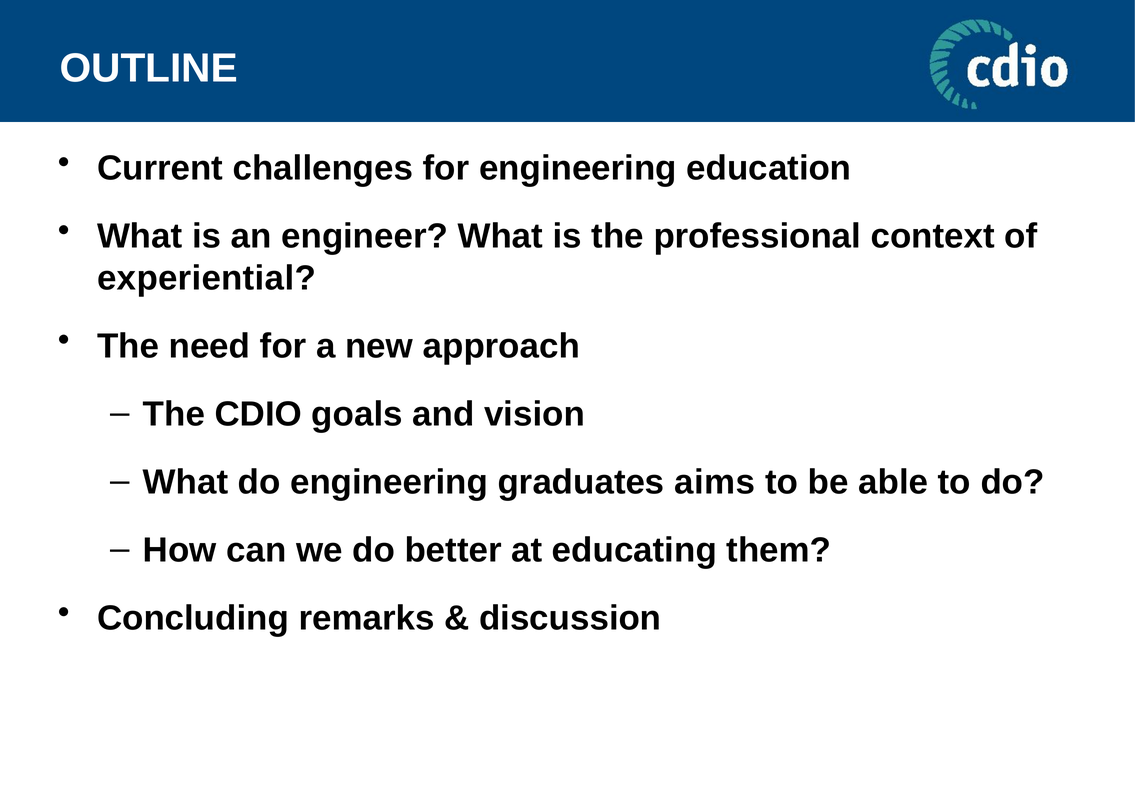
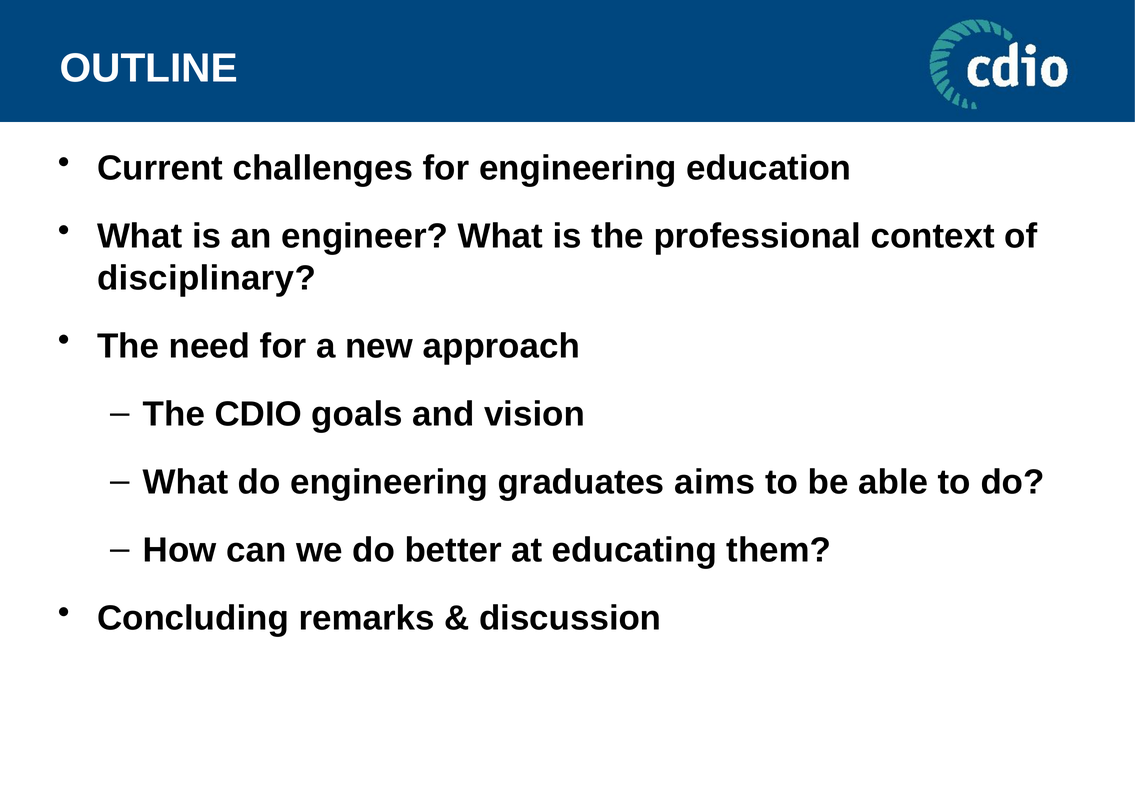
experiential: experiential -> disciplinary (206, 278)
